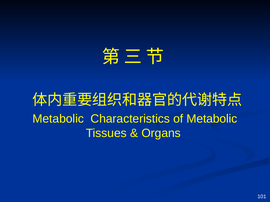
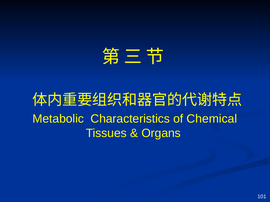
of Metabolic: Metabolic -> Chemical (212, 119)
